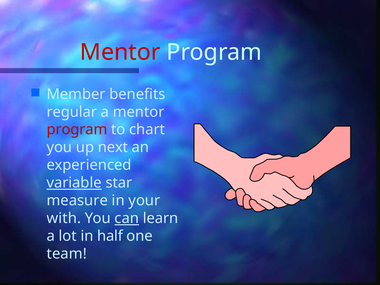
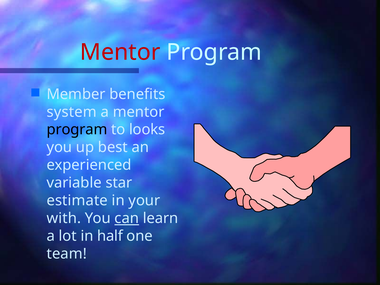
regular: regular -> system (72, 112)
program colour: red -> black (77, 130)
chart: chart -> looks (147, 130)
next: next -> best (113, 147)
variable underline: present -> none (74, 183)
measure: measure -> estimate (77, 201)
